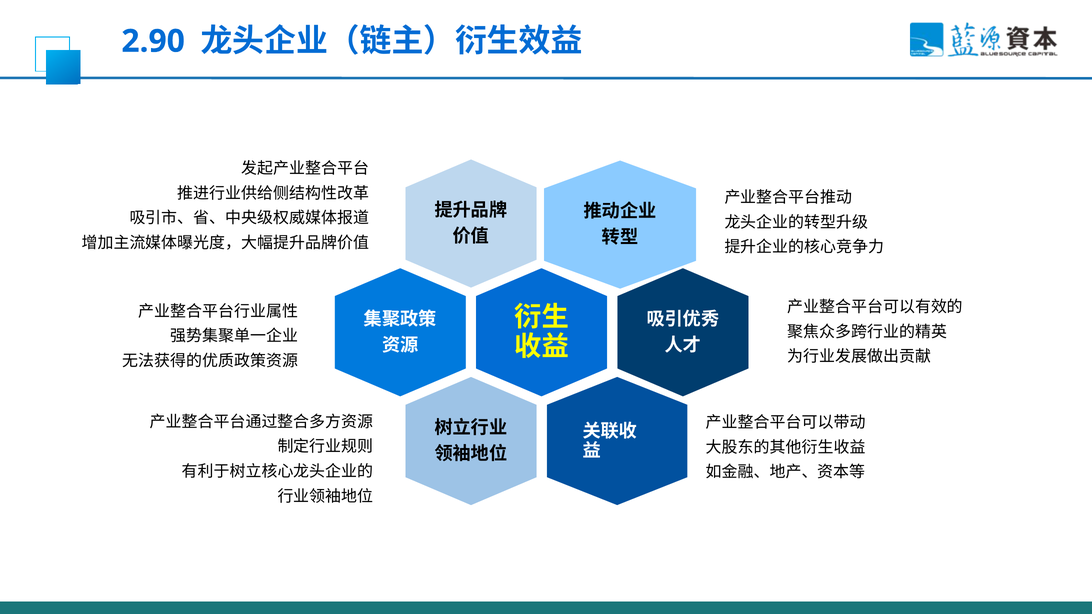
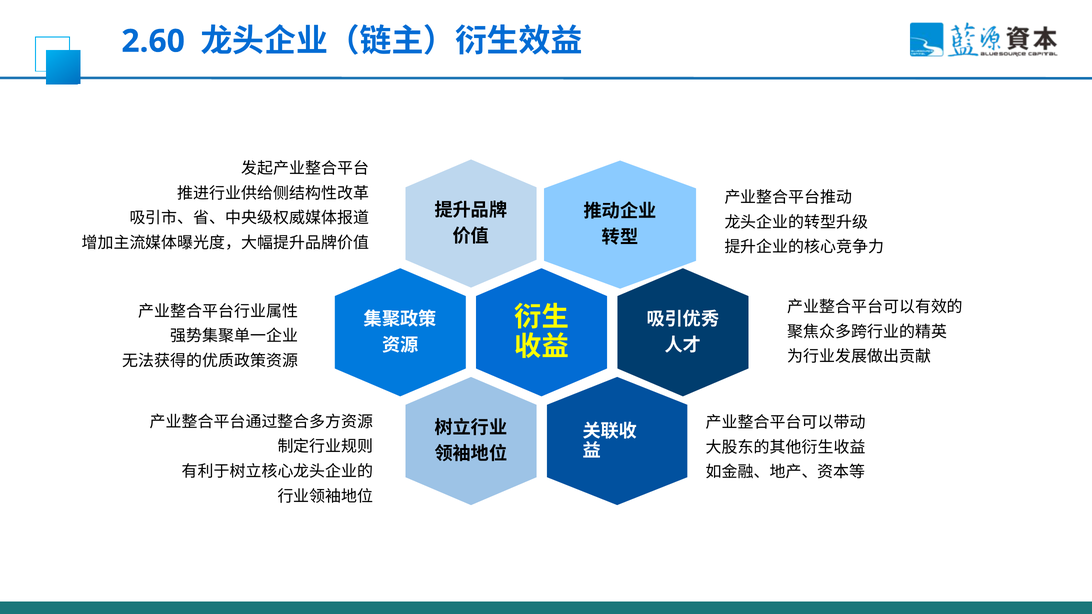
2.90: 2.90 -> 2.60 (153, 41)
